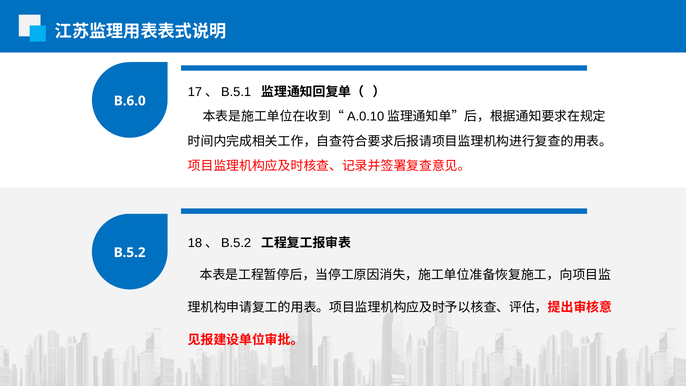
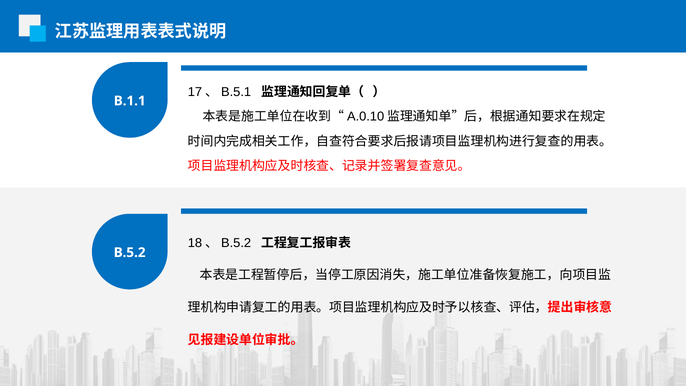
B.6.0: B.6.0 -> B.1.1 (130, 101)
